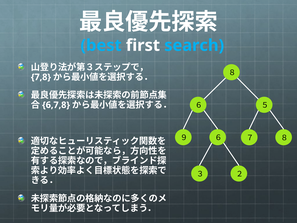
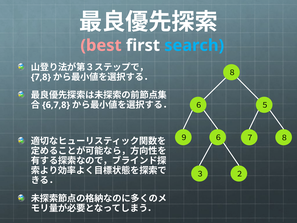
best colour: light blue -> pink (101, 45)
